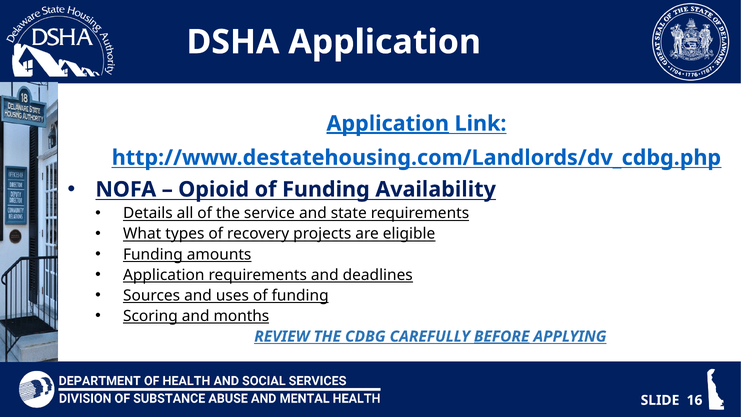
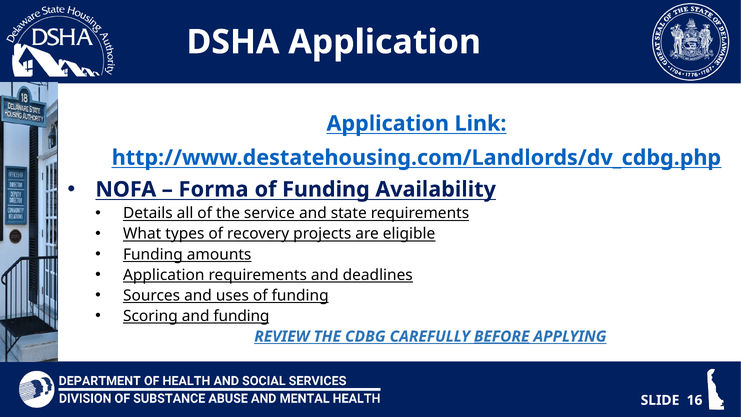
Application underline: present -> none (388, 124)
Opioid: Opioid -> Forma (213, 189)
and months: months -> funding (241, 316)
